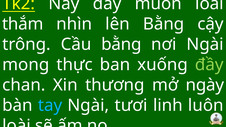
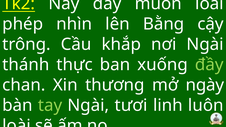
thắm: thắm -> phép (23, 24)
Cầu bằng: bằng -> khắp (121, 44)
mong: mong -> thánh (26, 65)
tay colour: light blue -> light green (50, 105)
